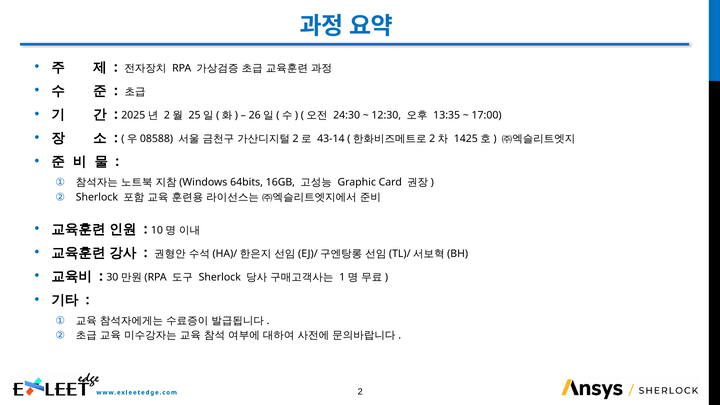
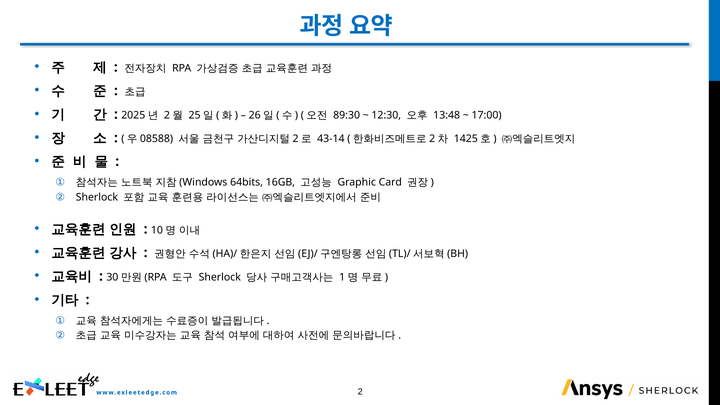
24:30: 24:30 -> 89:30 (347, 115)
13:35: 13:35 -> 13:48 (447, 115)
